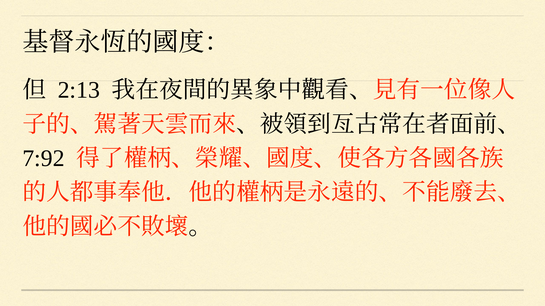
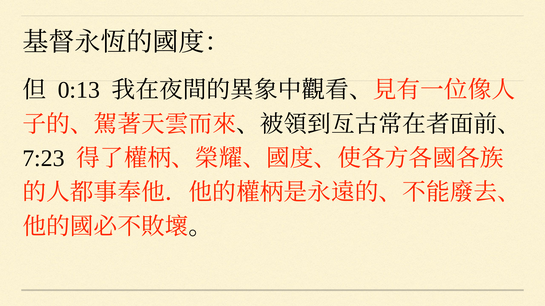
2:13: 2:13 -> 0:13 (79, 90)
7:92: 7:92 -> 7:23 (44, 159)
